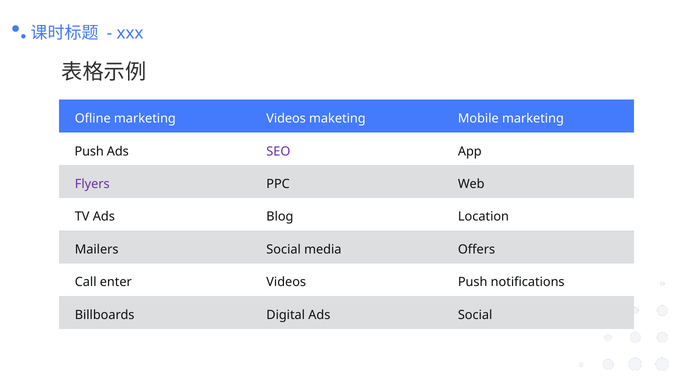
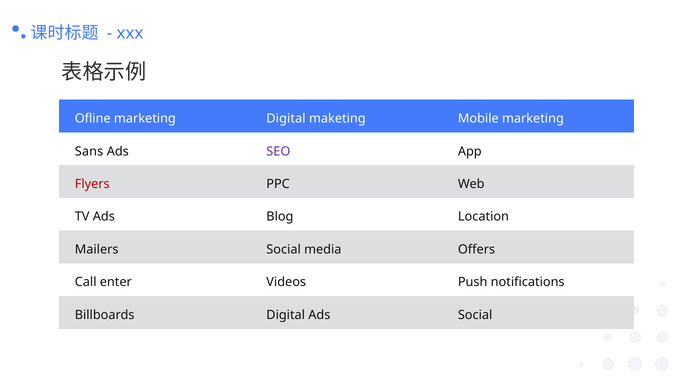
marketing Videos: Videos -> Digital (286, 119)
Push: Push -> Sans (89, 151)
Flyers colour: purple -> red (92, 184)
